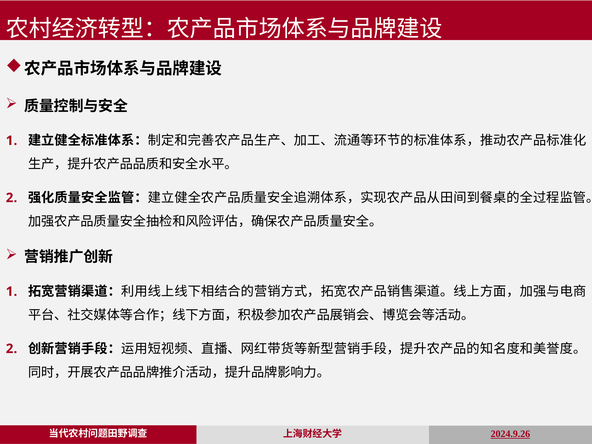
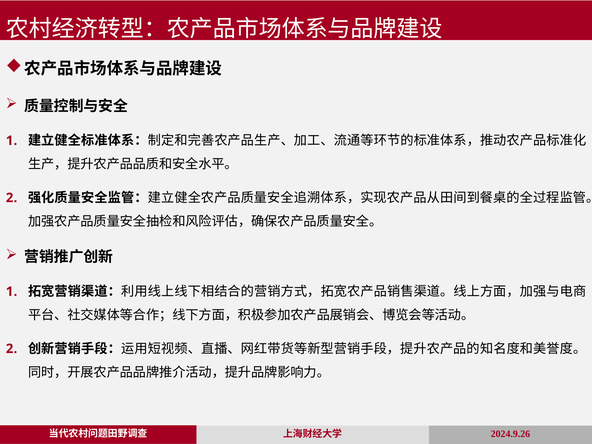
2024.9.26 underline: present -> none (510, 434)
